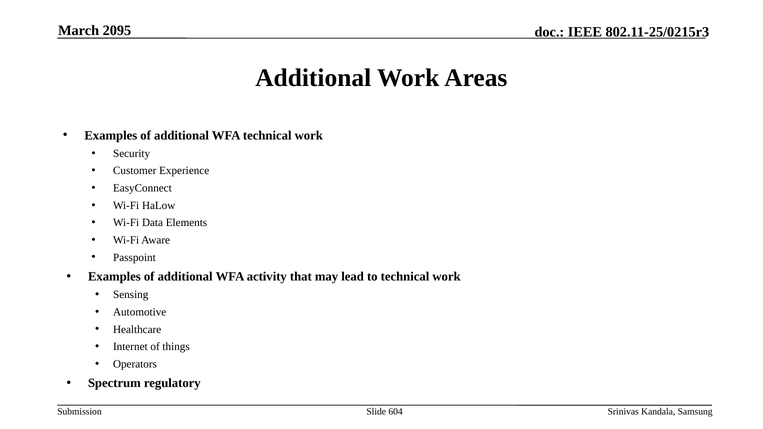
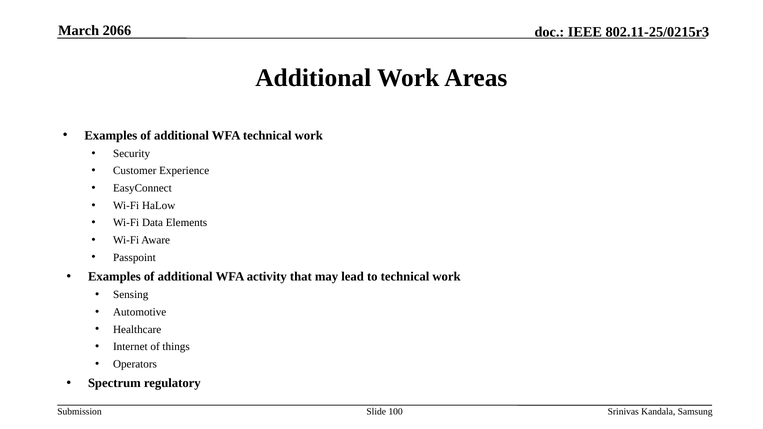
2095: 2095 -> 2066 (117, 30)
604: 604 -> 100 (396, 412)
